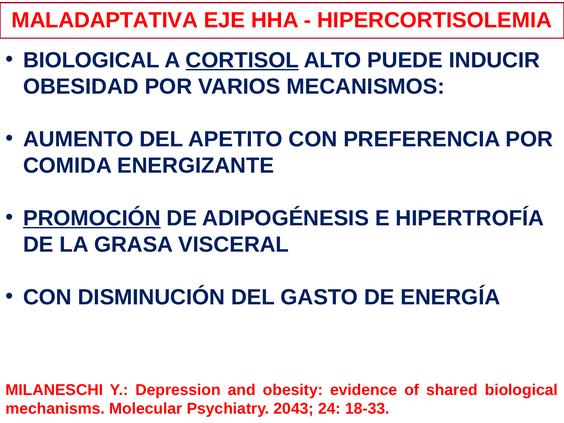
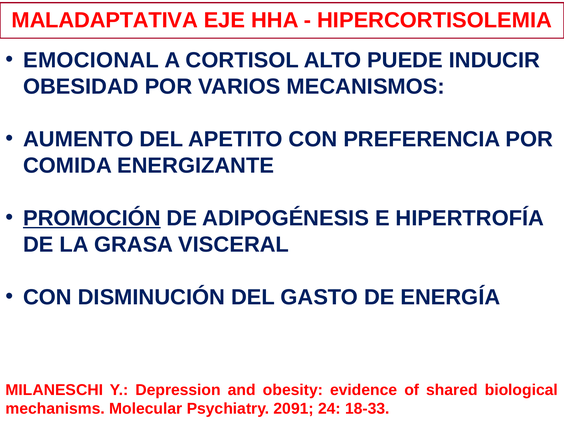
BIOLOGICAL: BIOLOGICAL -> EMOCIONAL (91, 60)
CORTISOL underline: present -> none (242, 60)
2043: 2043 -> 2091 (294, 409)
